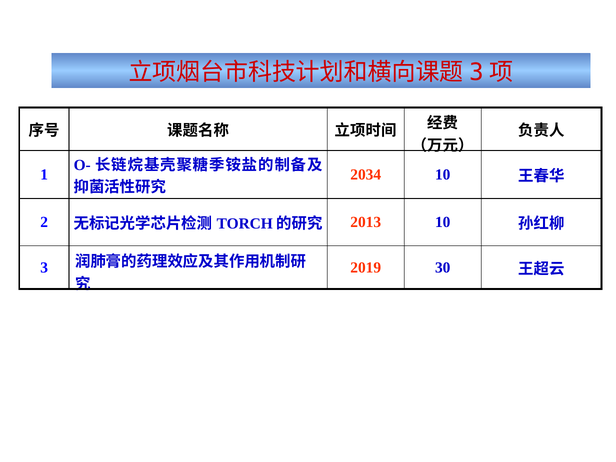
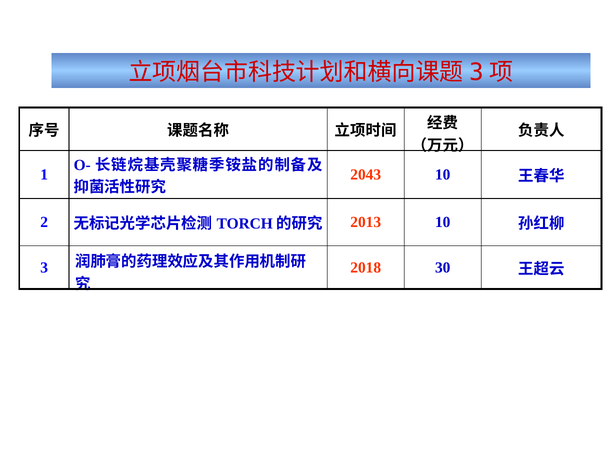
2034: 2034 -> 2043 (366, 175)
2019: 2019 -> 2018 (366, 268)
